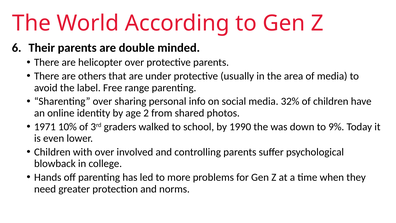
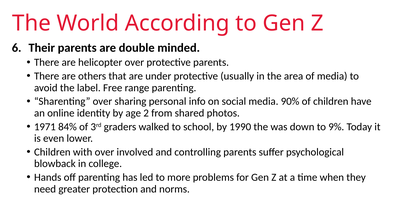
32%: 32% -> 90% (290, 101)
10%: 10% -> 84% (67, 127)
